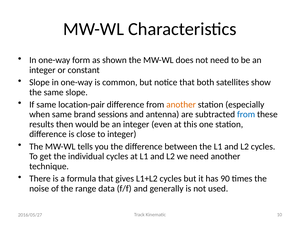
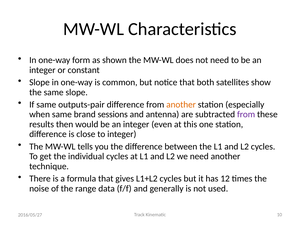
location-pair: location-pair -> outputs-pair (82, 105)
from colour: blue -> purple (246, 114)
90: 90 -> 12 (225, 179)
